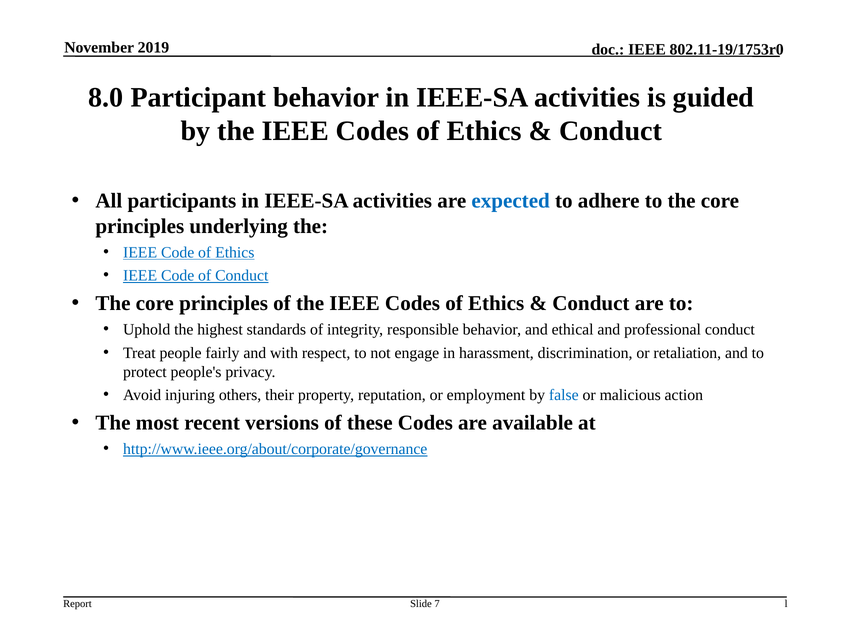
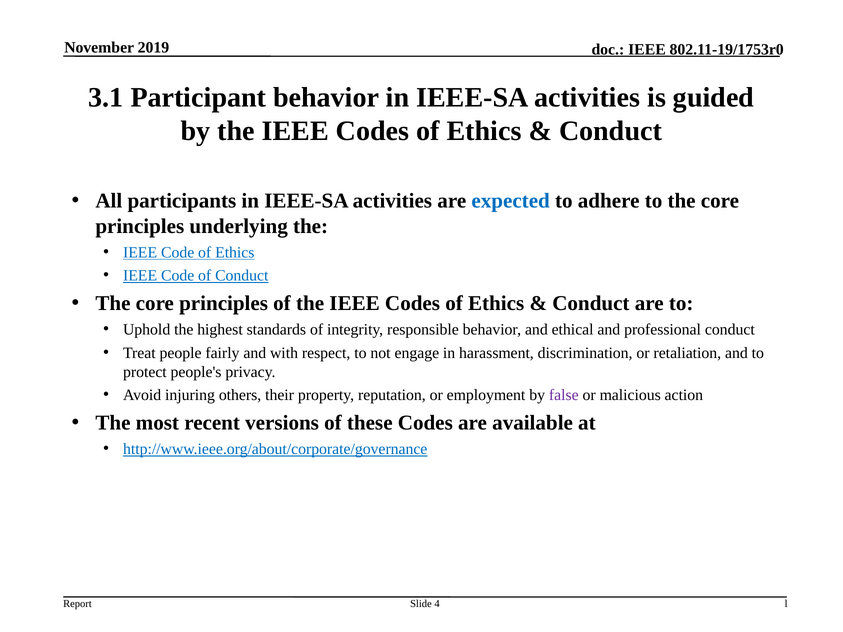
8.0: 8.0 -> 3.1 (106, 97)
false colour: blue -> purple (564, 395)
7: 7 -> 4 (437, 604)
